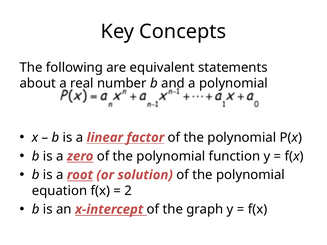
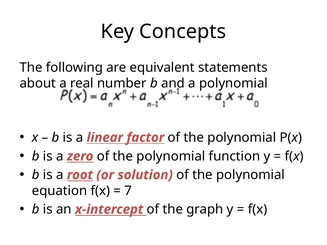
2: 2 -> 7 (128, 191)
